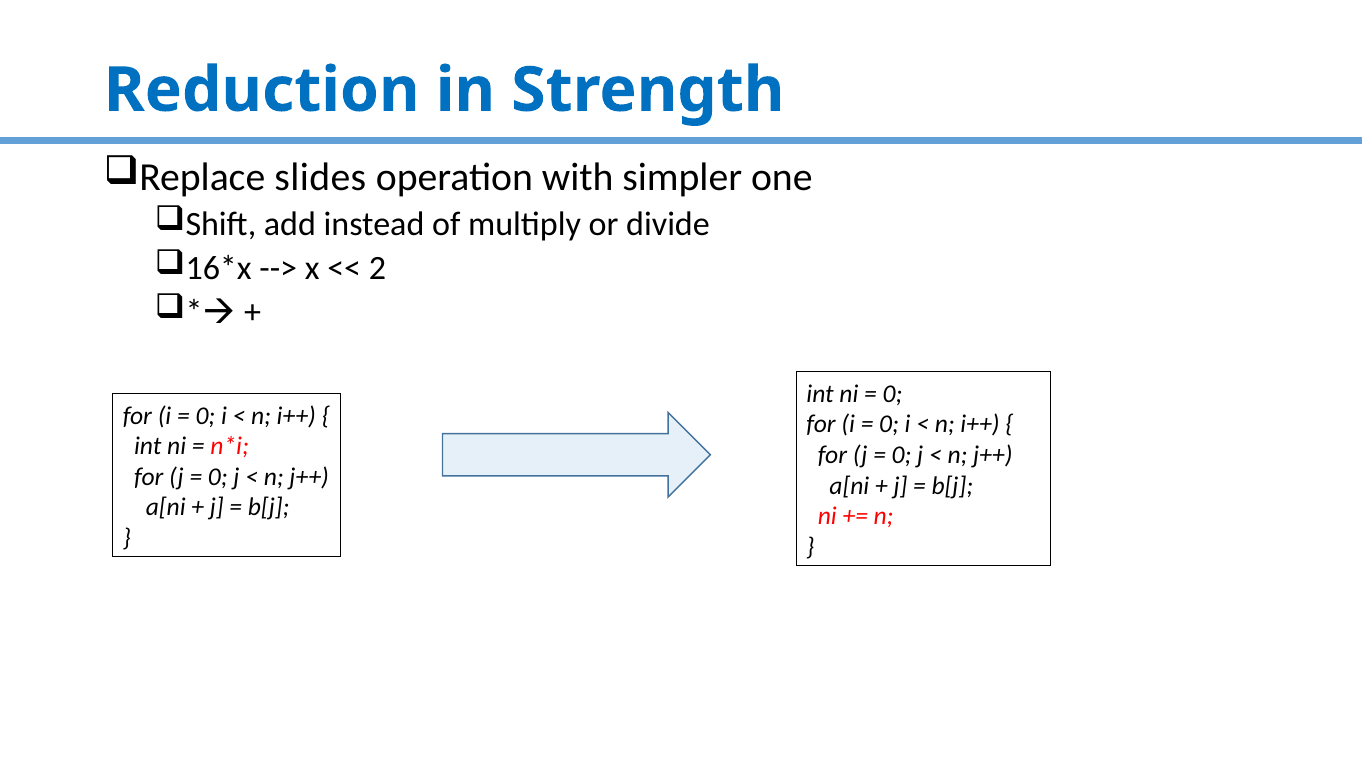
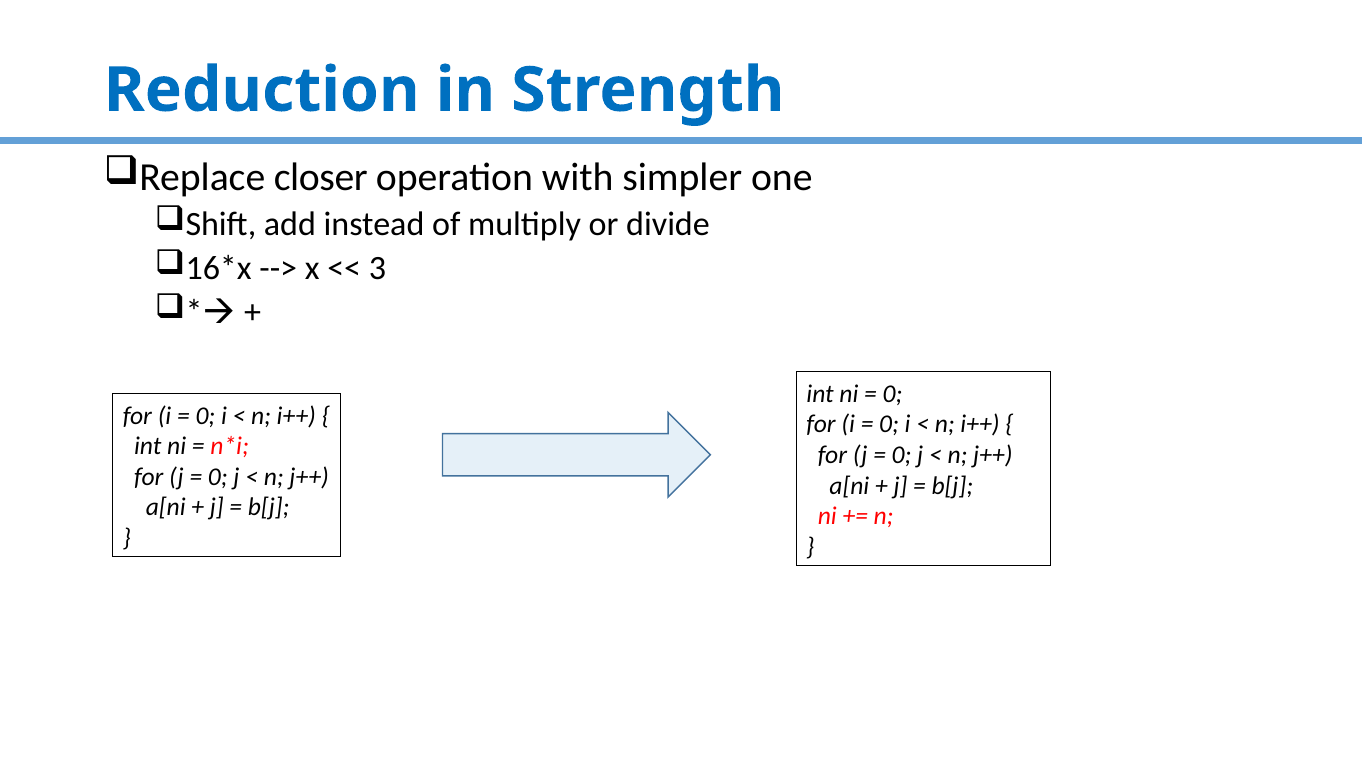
slides: slides -> closer (321, 178)
2: 2 -> 3 (377, 268)
